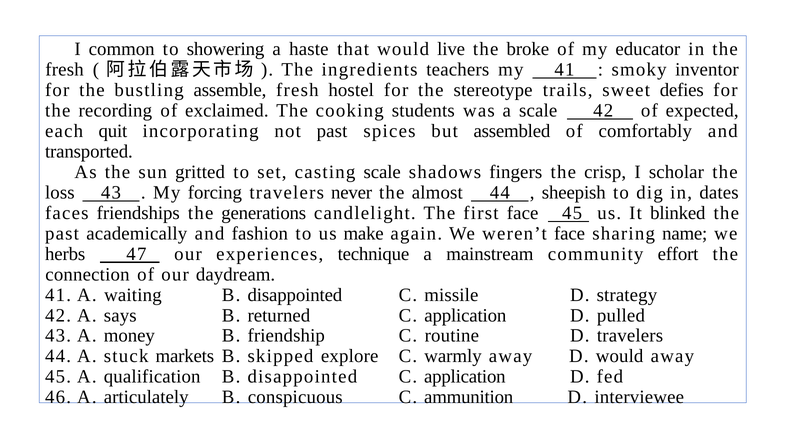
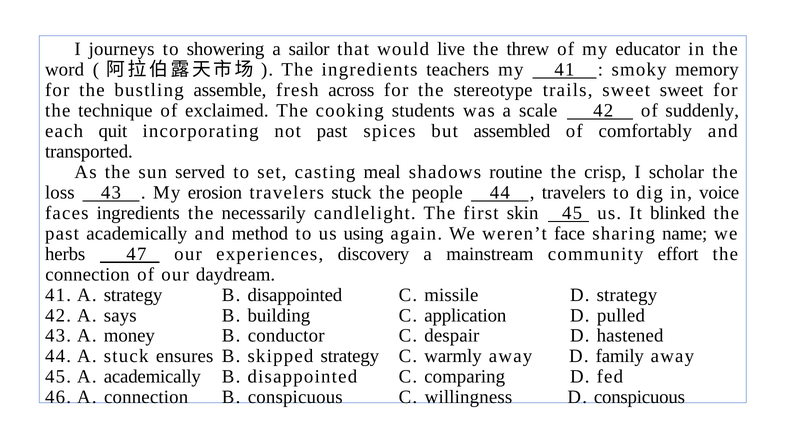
common: common -> journeys (122, 49)
haste: haste -> sailor (309, 49)
broke: broke -> threw (528, 49)
fresh: fresh -> word (65, 70)
inventor: inventor -> memory (707, 70)
hostel: hostel -> across (351, 90)
sweet defies: defies -> sweet (682, 90)
recording: recording -> technique (115, 111)
expected: expected -> suddenly (702, 111)
gritted: gritted -> served (200, 172)
casting scale: scale -> meal (382, 172)
fingers: fingers -> routine (516, 172)
forcing: forcing -> erosion (215, 193)
travelers never: never -> stuck (351, 193)
almost: almost -> people (437, 193)
sheepish: sheepish -> travelers (574, 193)
dates: dates -> voice (719, 193)
faces friendships: friendships -> ingredients (138, 213)
generations: generations -> necessarily (264, 213)
first face: face -> skin (523, 213)
fashion: fashion -> method (260, 234)
make: make -> using (364, 234)
technique: technique -> discovery (373, 254)
A waiting: waiting -> strategy (133, 295)
returned: returned -> building (279, 315)
friendship: friendship -> conductor (286, 336)
routine: routine -> despair (452, 336)
D travelers: travelers -> hastened (630, 336)
markets: markets -> ensures (185, 356)
skipped explore: explore -> strategy (350, 356)
D would: would -> family (620, 356)
A qualification: qualification -> academically (152, 377)
disappointed C application: application -> comparing (465, 377)
A articulately: articulately -> connection (146, 397)
ammunition: ammunition -> willingness (469, 397)
D interviewee: interviewee -> conspicuous (639, 397)
